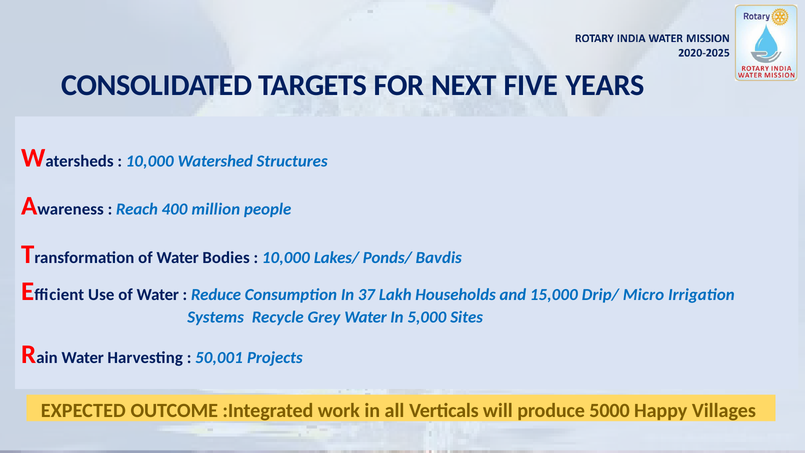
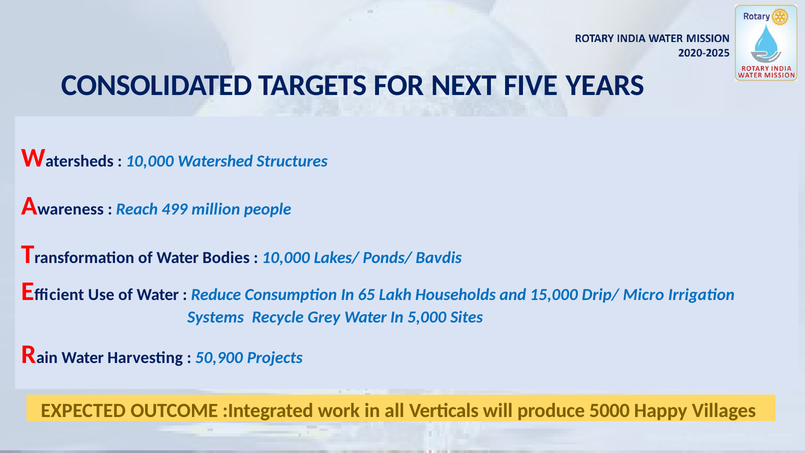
400: 400 -> 499 (175, 209)
37: 37 -> 65 (366, 294)
50,001: 50,001 -> 50,900 (219, 357)
